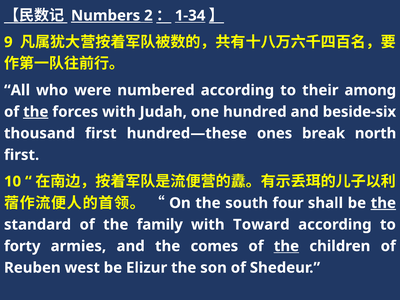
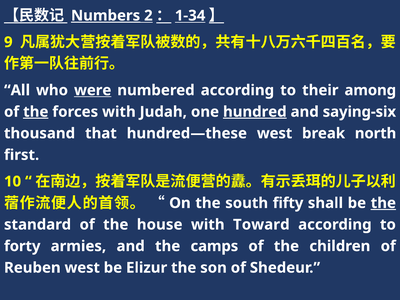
were underline: none -> present (93, 90)
hundred underline: none -> present (255, 112)
beside-six: beside-six -> saying-six (359, 112)
thousand first: first -> that (101, 133)
hundred—these ones: ones -> west (275, 133)
four: four -> fifty (288, 203)
family: family -> house (160, 225)
comes: comes -> camps (214, 246)
the underline: present -> none (286, 246)
